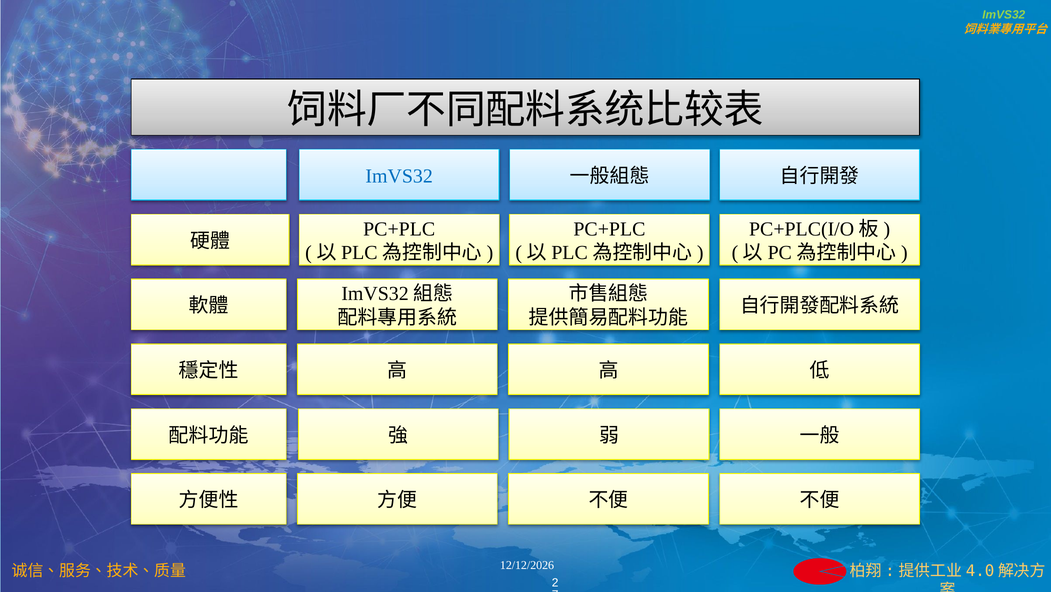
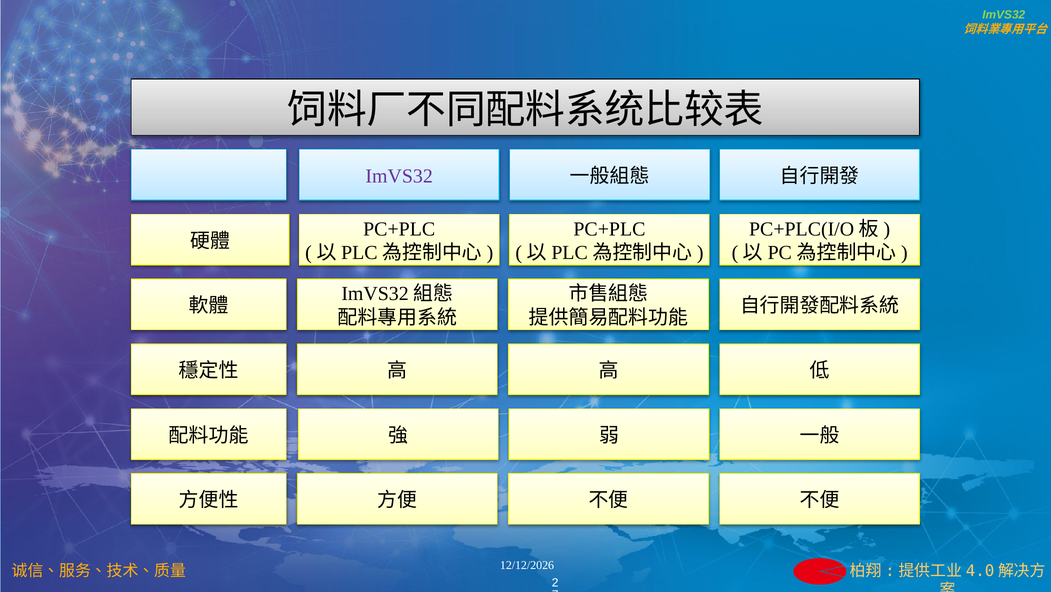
ImVS32 colour: blue -> purple (399, 176)
